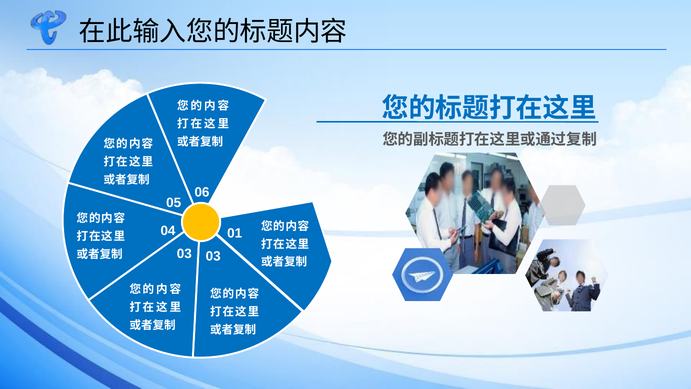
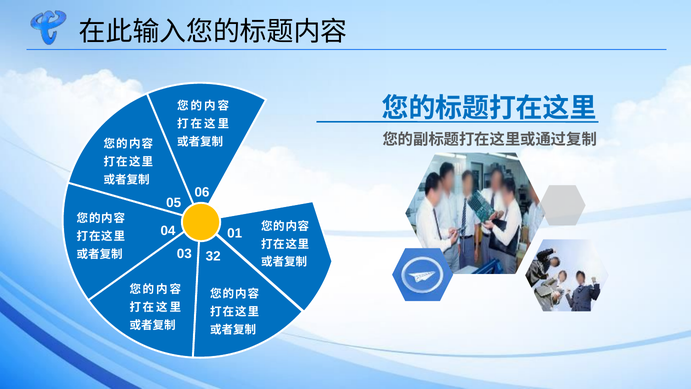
03 03: 03 -> 32 (213, 256)
